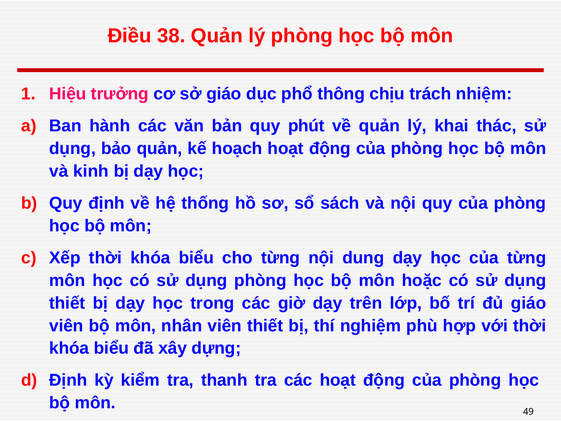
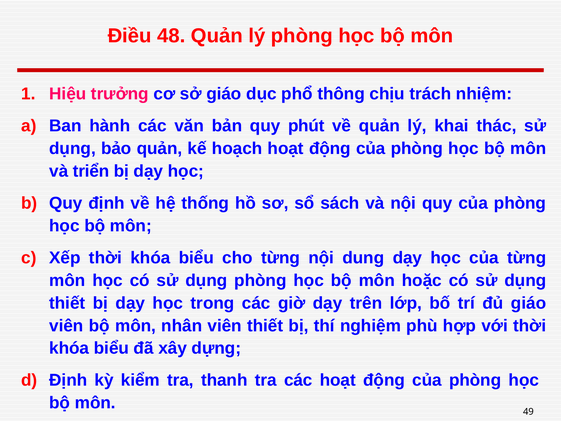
38: 38 -> 48 (171, 36)
kinh: kinh -> triển (91, 171)
